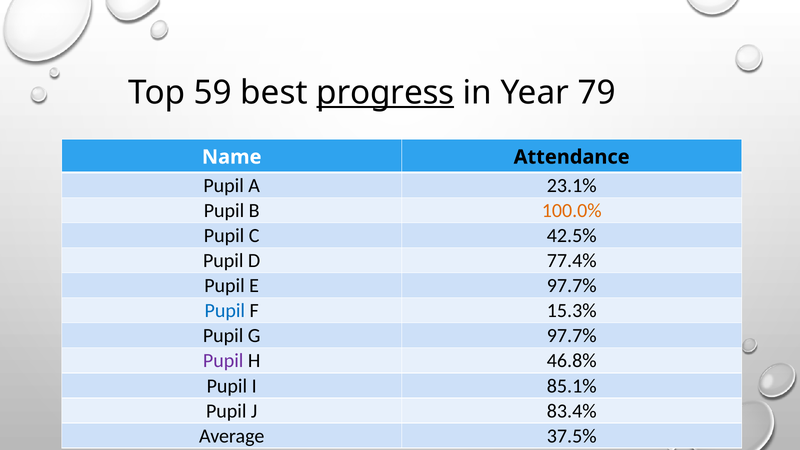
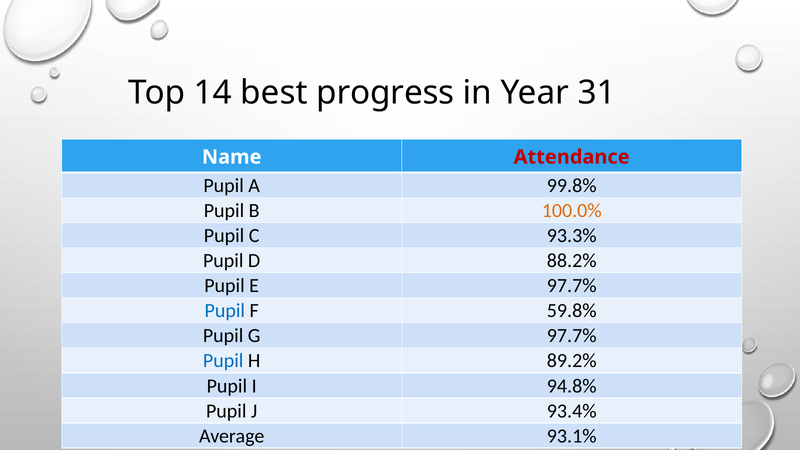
59: 59 -> 14 (213, 93)
progress underline: present -> none (385, 93)
79: 79 -> 31 (597, 93)
Attendance colour: black -> red (572, 157)
23.1%: 23.1% -> 99.8% (572, 186)
42.5%: 42.5% -> 93.3% (572, 236)
77.4%: 77.4% -> 88.2% (572, 261)
15.3%: 15.3% -> 59.8% (572, 311)
Pupil colour: purple -> blue (223, 361)
46.8%: 46.8% -> 89.2% (572, 361)
85.1%: 85.1% -> 94.8% (572, 386)
83.4%: 83.4% -> 93.4% (572, 411)
37.5%: 37.5% -> 93.1% (572, 436)
